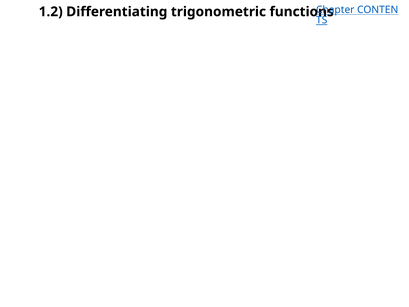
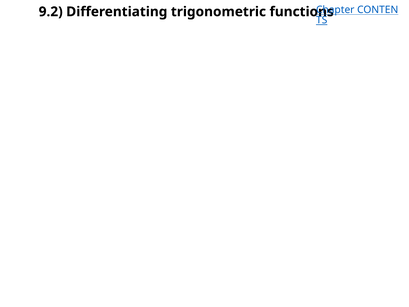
1.2: 1.2 -> 9.2 (51, 12)
